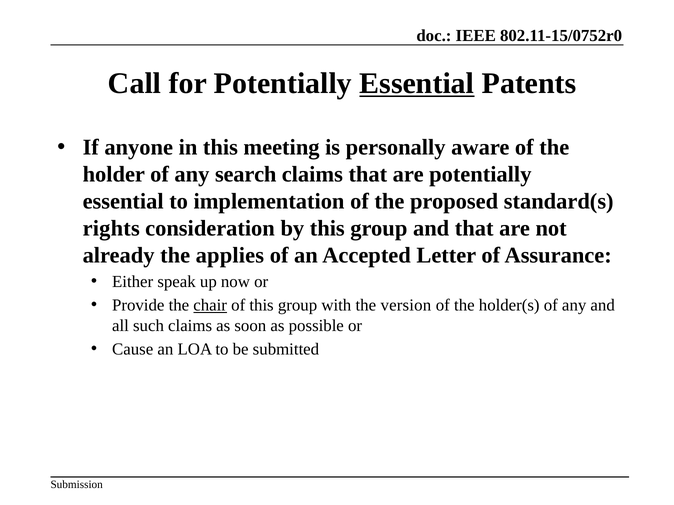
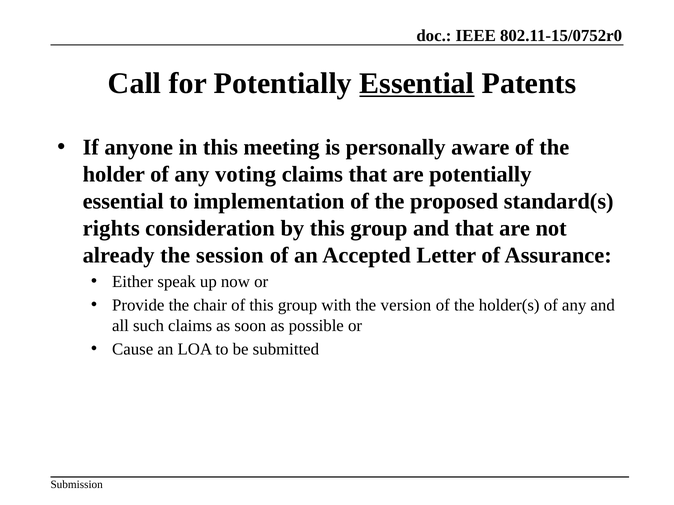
search: search -> voting (246, 175)
applies: applies -> session (230, 255)
chair underline: present -> none (210, 306)
